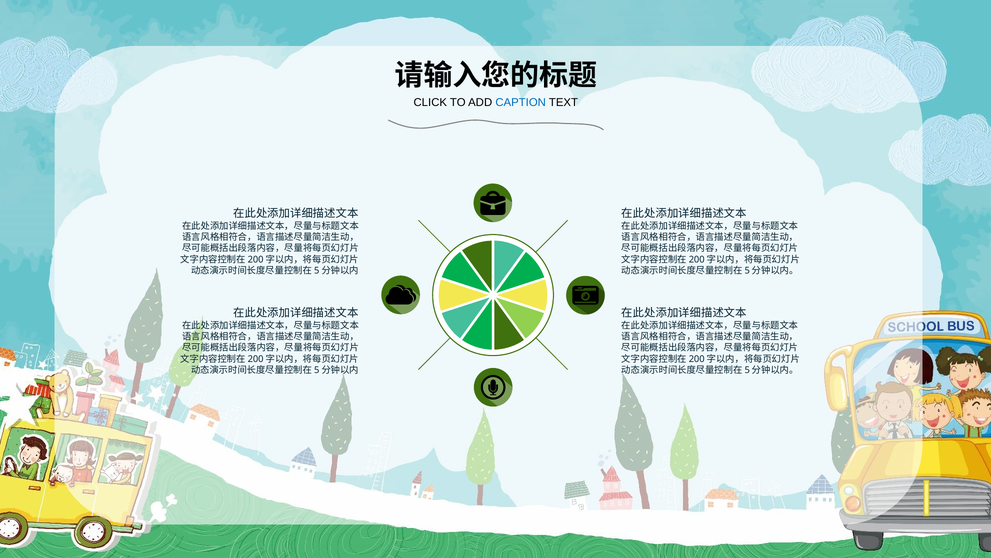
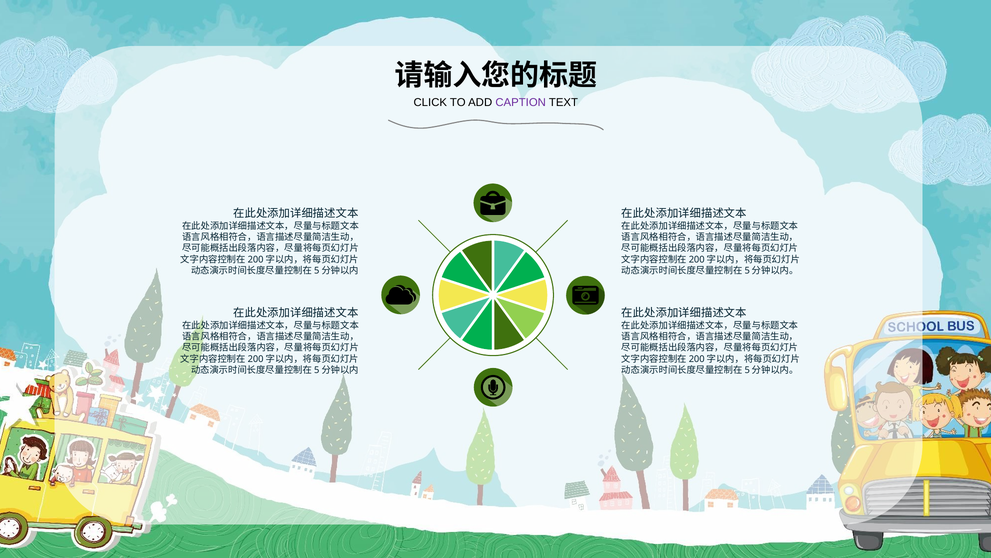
CAPTION colour: blue -> purple (521, 103)
